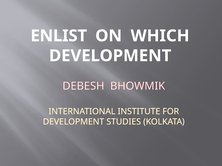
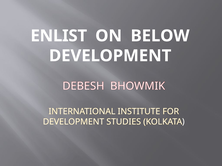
WHICH: WHICH -> BELOW (160, 36)
